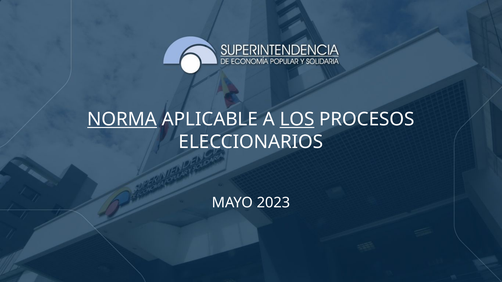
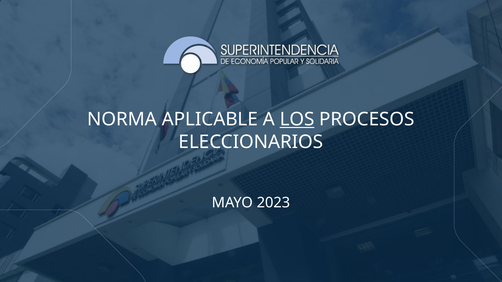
NORMA underline: present -> none (122, 120)
